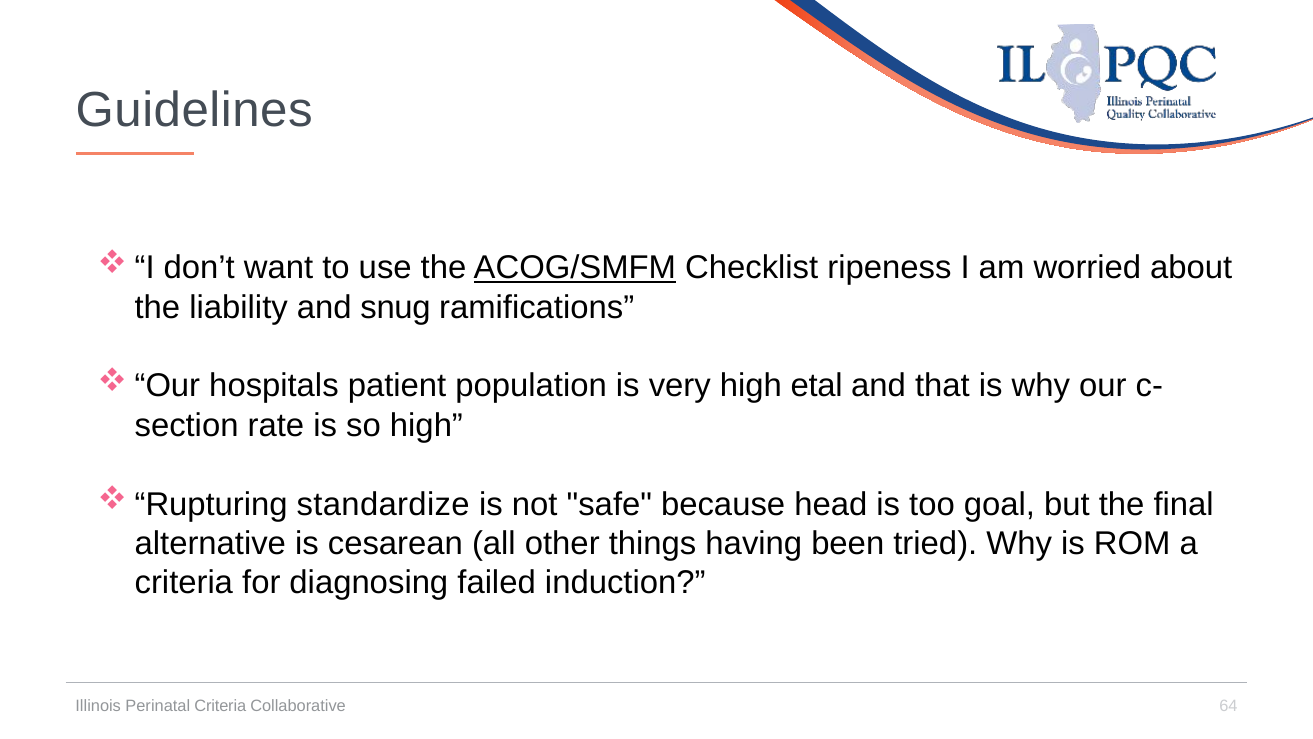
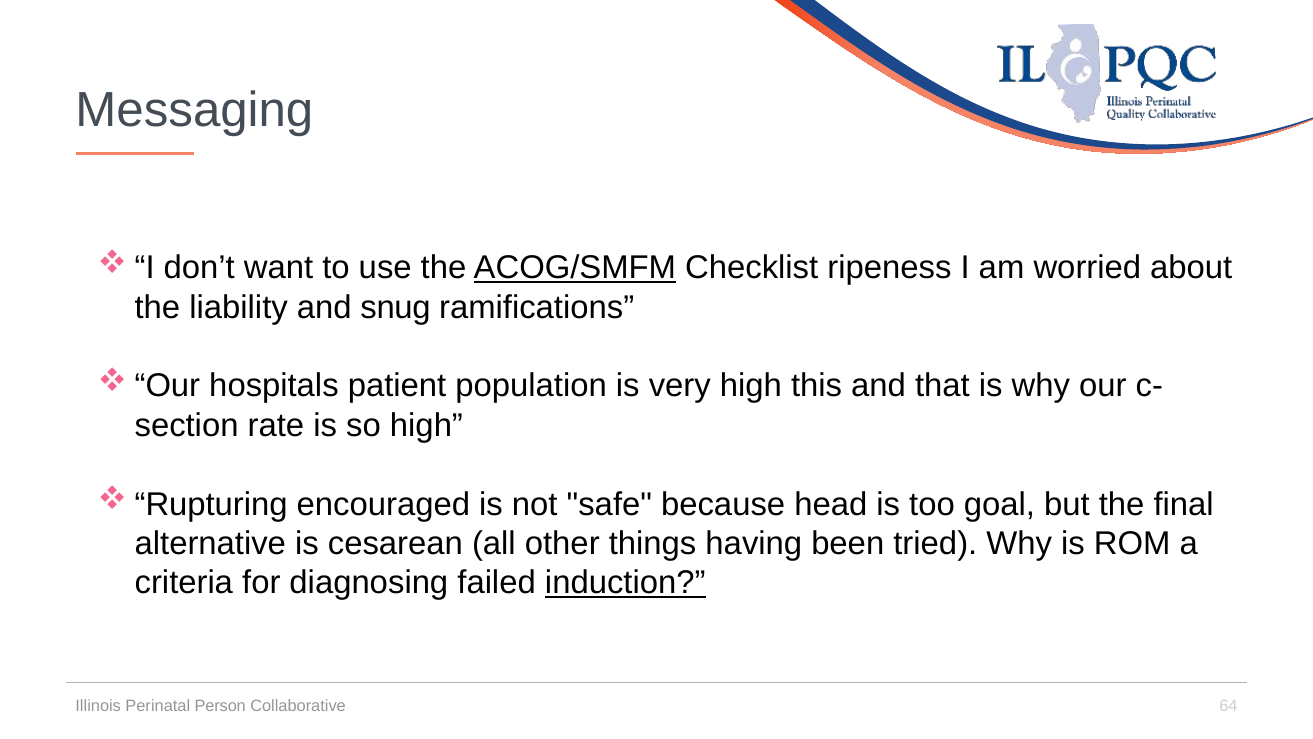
Guidelines: Guidelines -> Messaging (194, 110)
etal: etal -> this (817, 386)
standardize: standardize -> encouraged (383, 504)
induction underline: none -> present (625, 583)
Perinatal Criteria: Criteria -> Person (220, 705)
